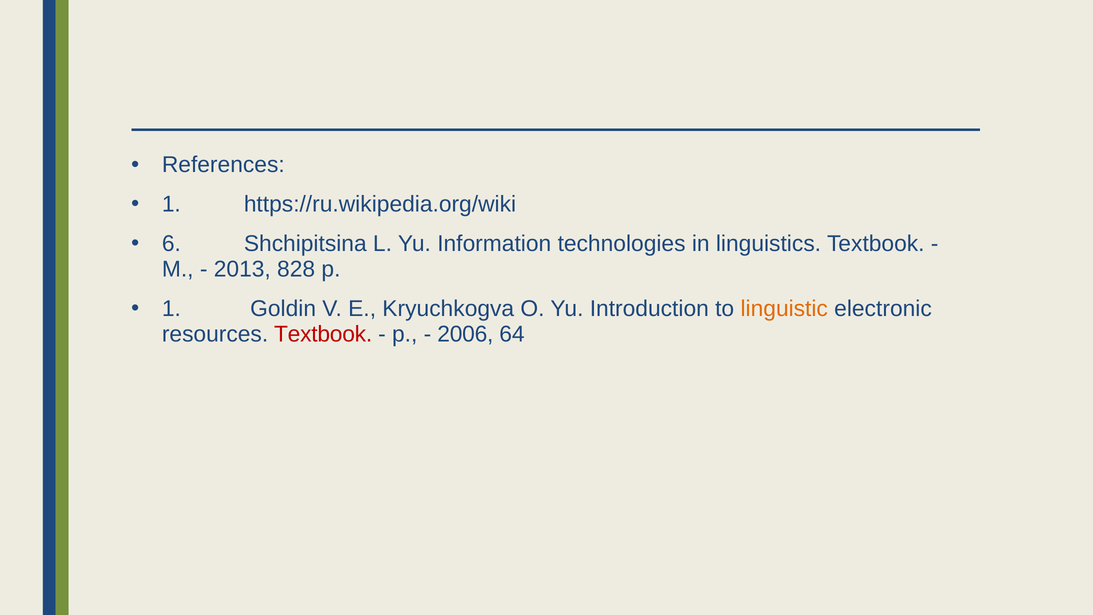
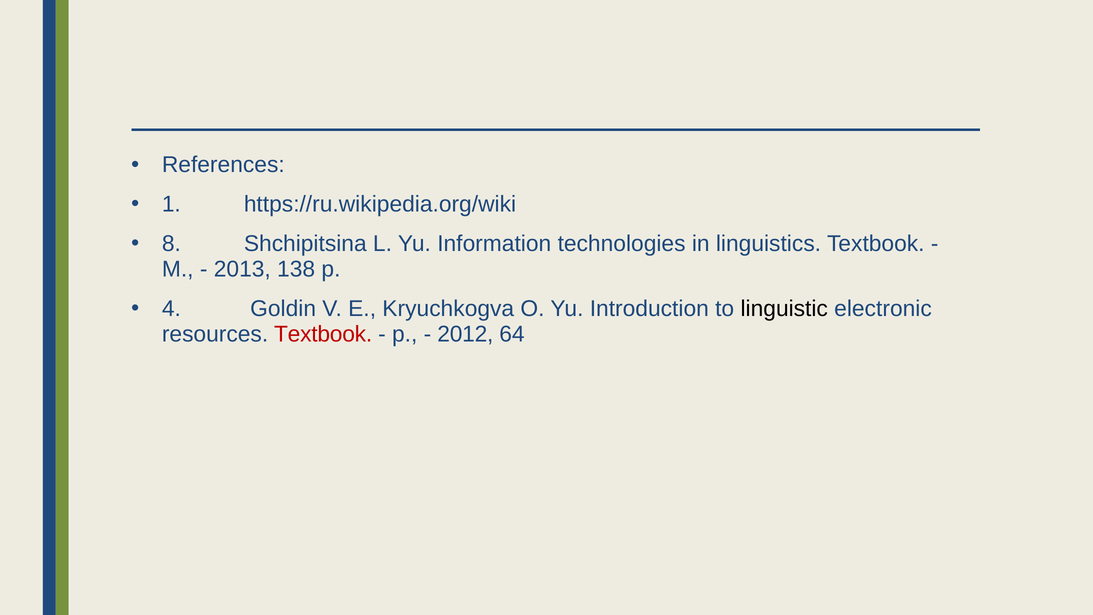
6: 6 -> 8 (171, 243)
828: 828 -> 138 (296, 269)
1: 1 -> 4 (171, 308)
linguistic colour: orange -> black (784, 308)
2006: 2006 -> 2012 (465, 334)
